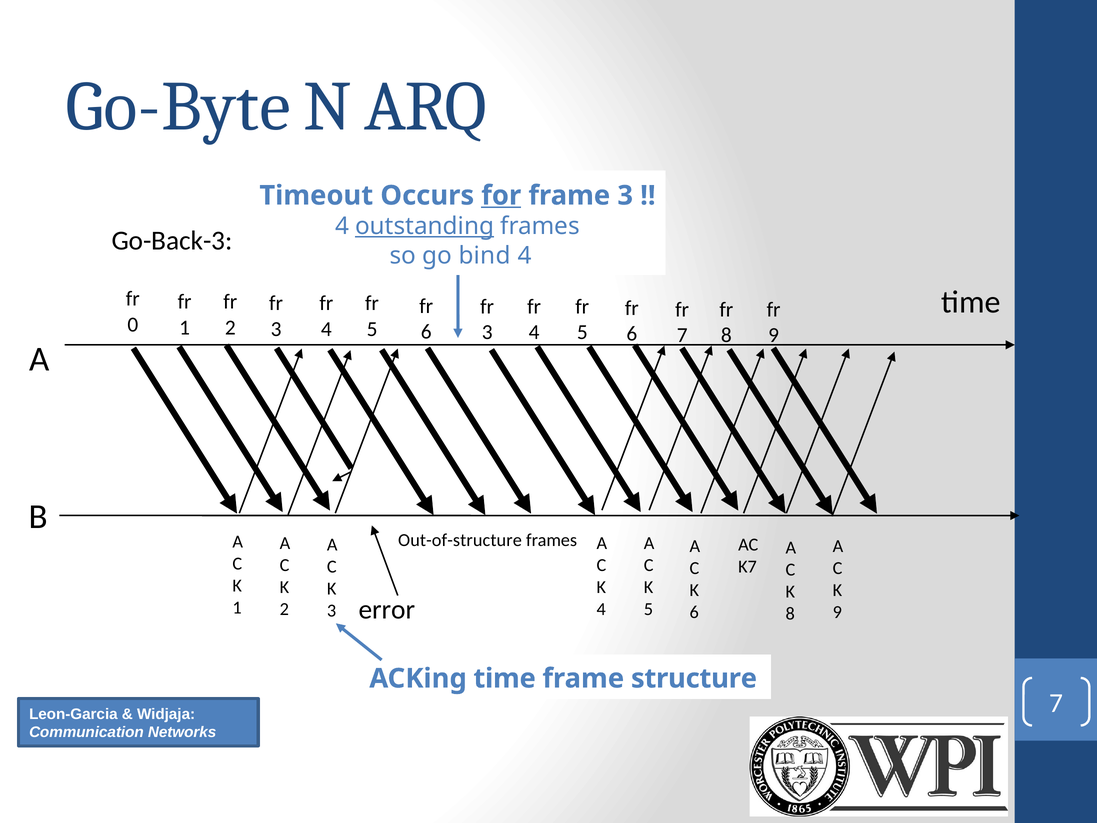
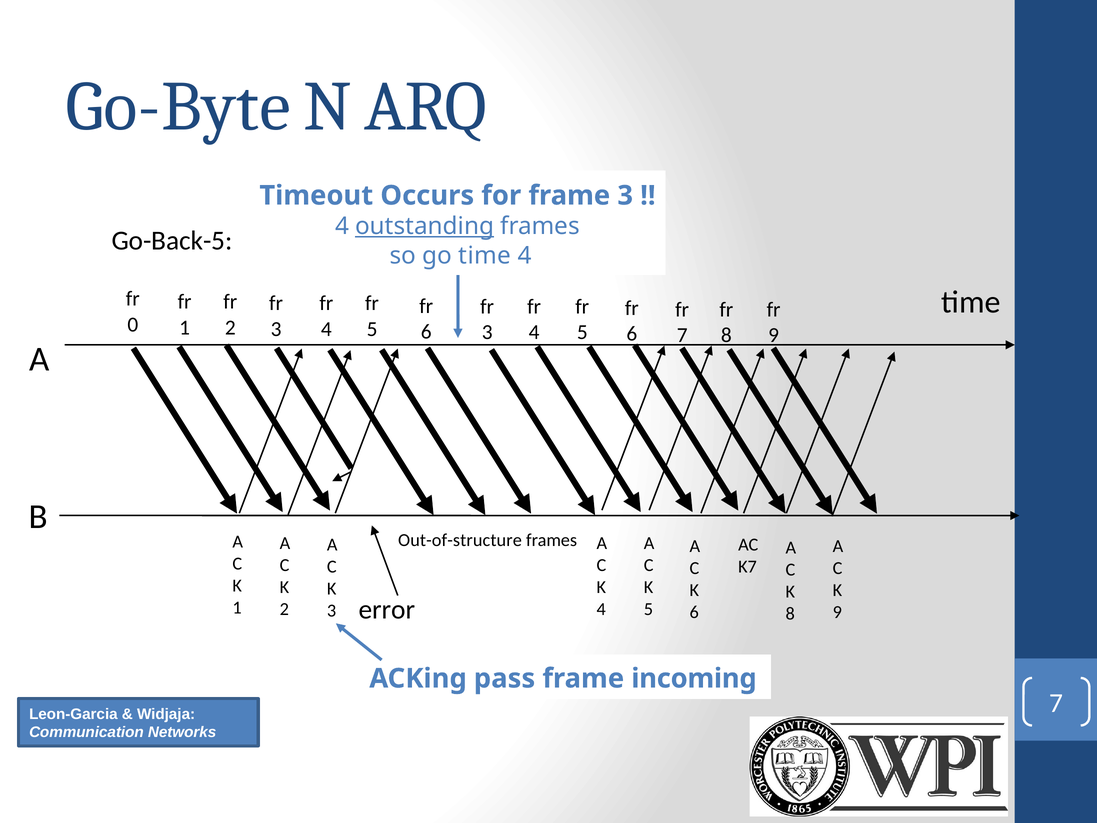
for underline: present -> none (501, 195)
Go-Back-3: Go-Back-3 -> Go-Back-5 (172, 241)
go bind: bind -> time (485, 256)
ACKing time: time -> pass (504, 678)
structure: structure -> incoming (694, 678)
